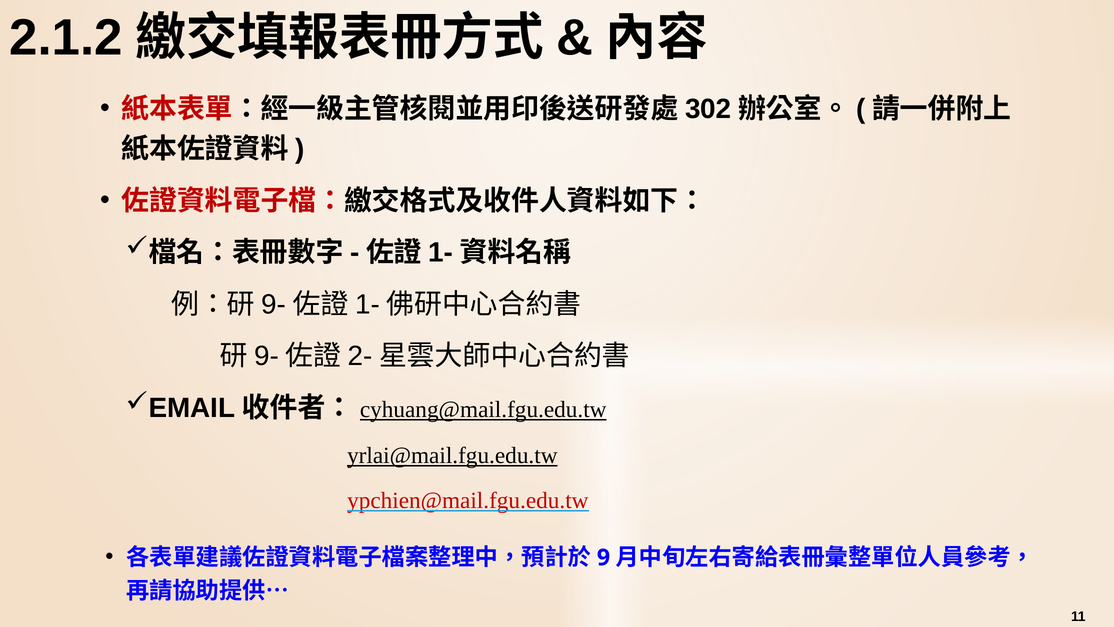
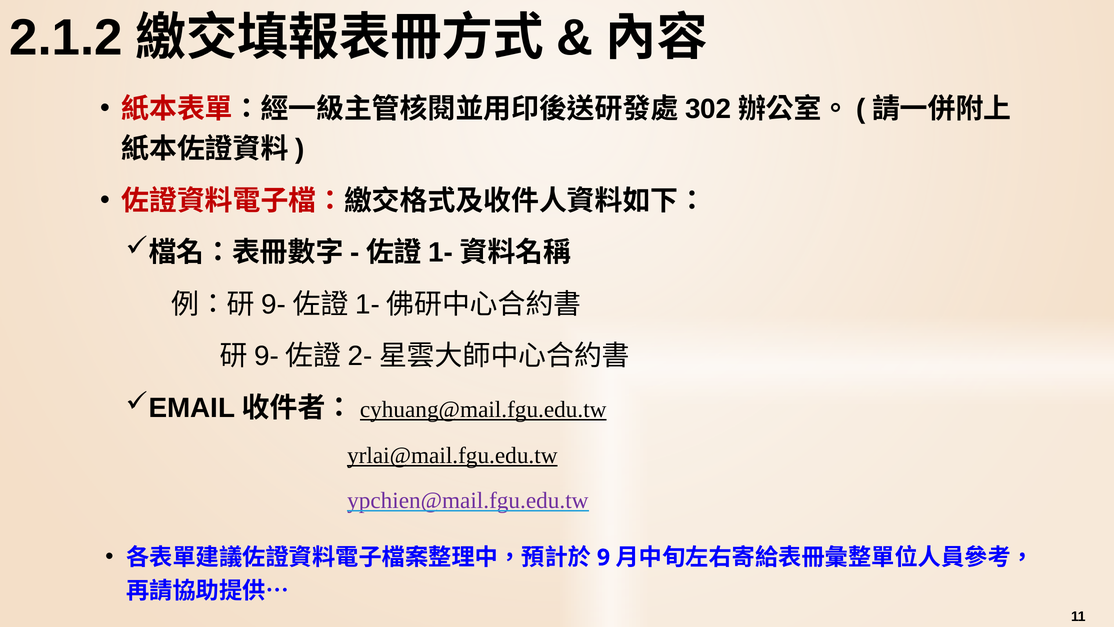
ypchien@mail.fgu.edu.tw colour: red -> purple (468, 500)
